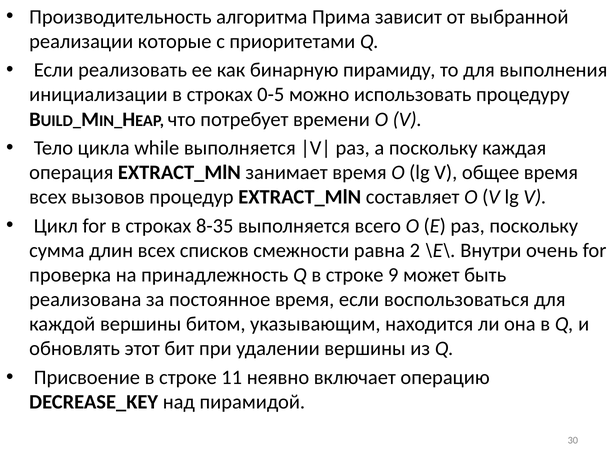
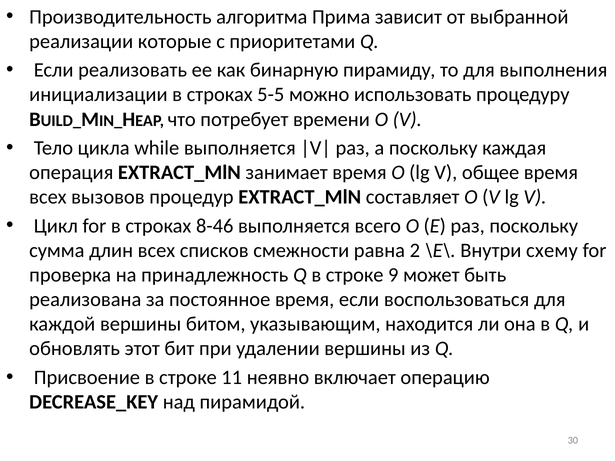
0-5: 0-5 -> 5-5 (271, 95)
8-35: 8-35 -> 8-46 (215, 226)
очень: очень -> схему (552, 250)
